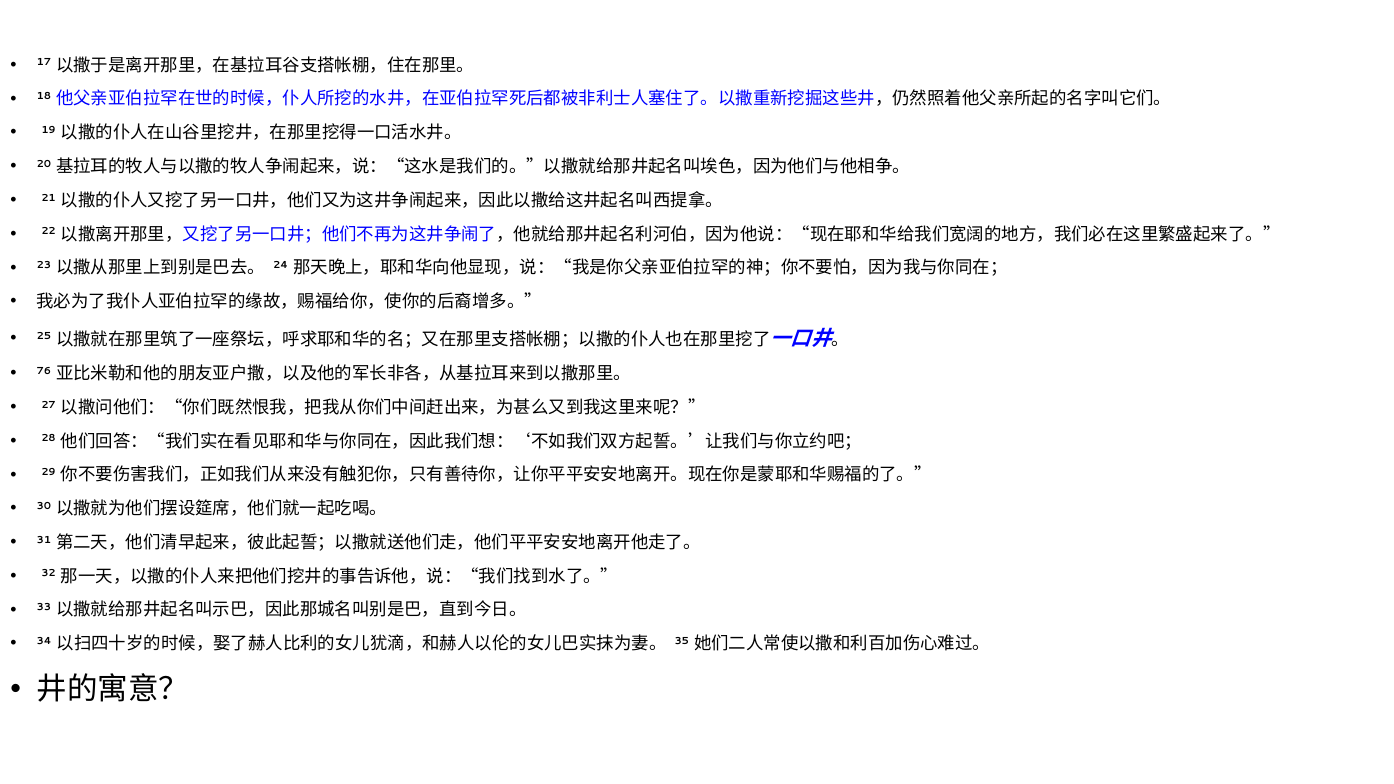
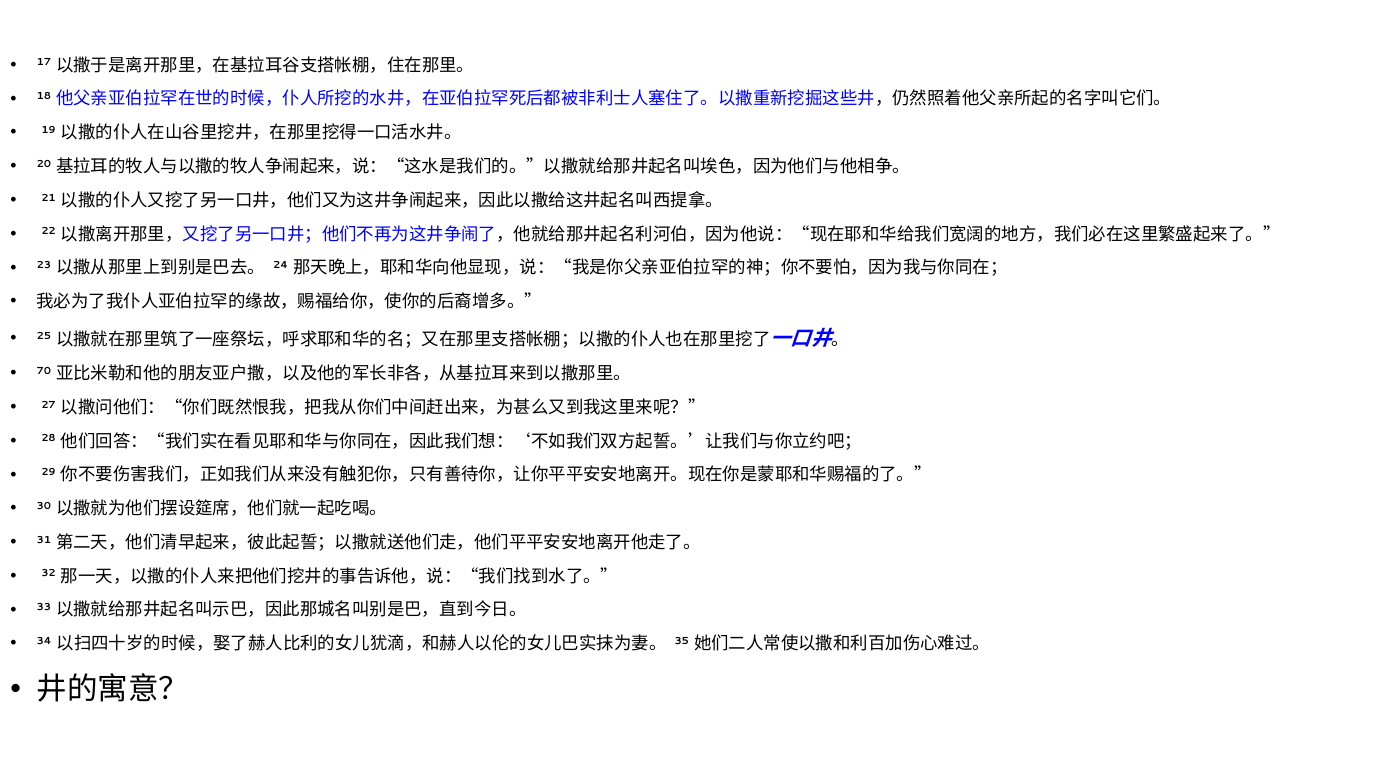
76: 76 -> 70 (44, 371)
